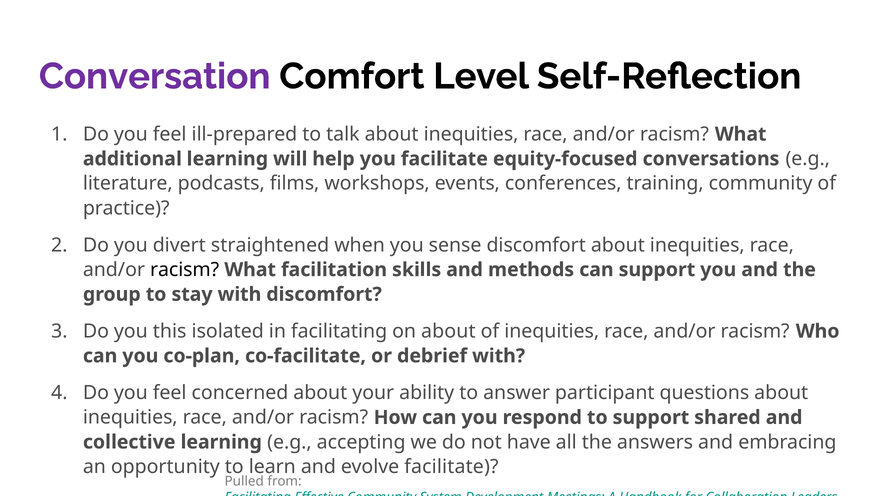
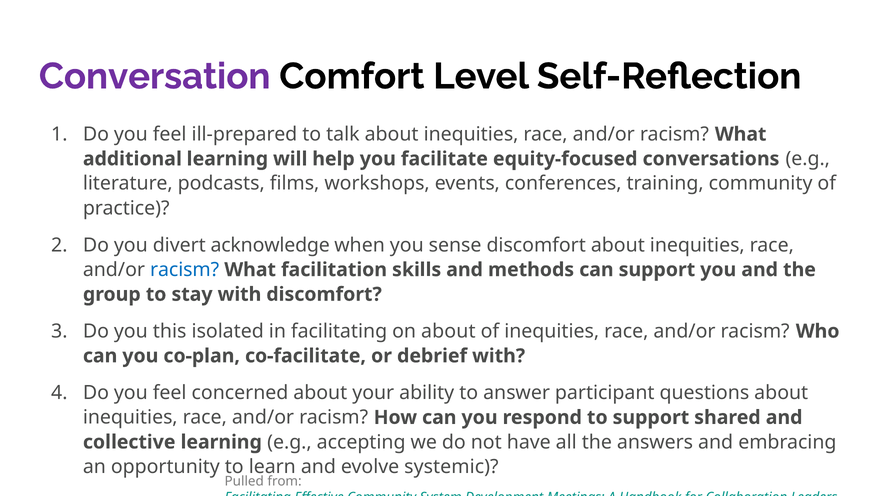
straightened: straightened -> acknowledge (270, 245)
racism colour: black -> blue (185, 269)
evolve facilitate: facilitate -> systemic (451, 466)
